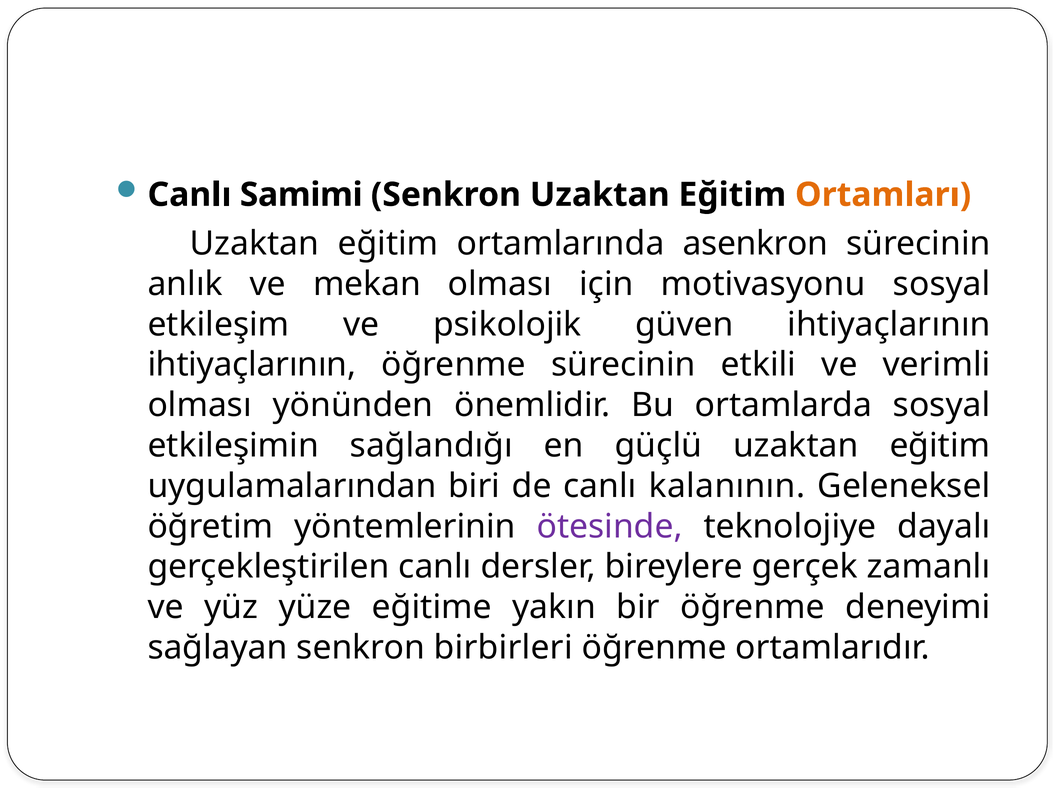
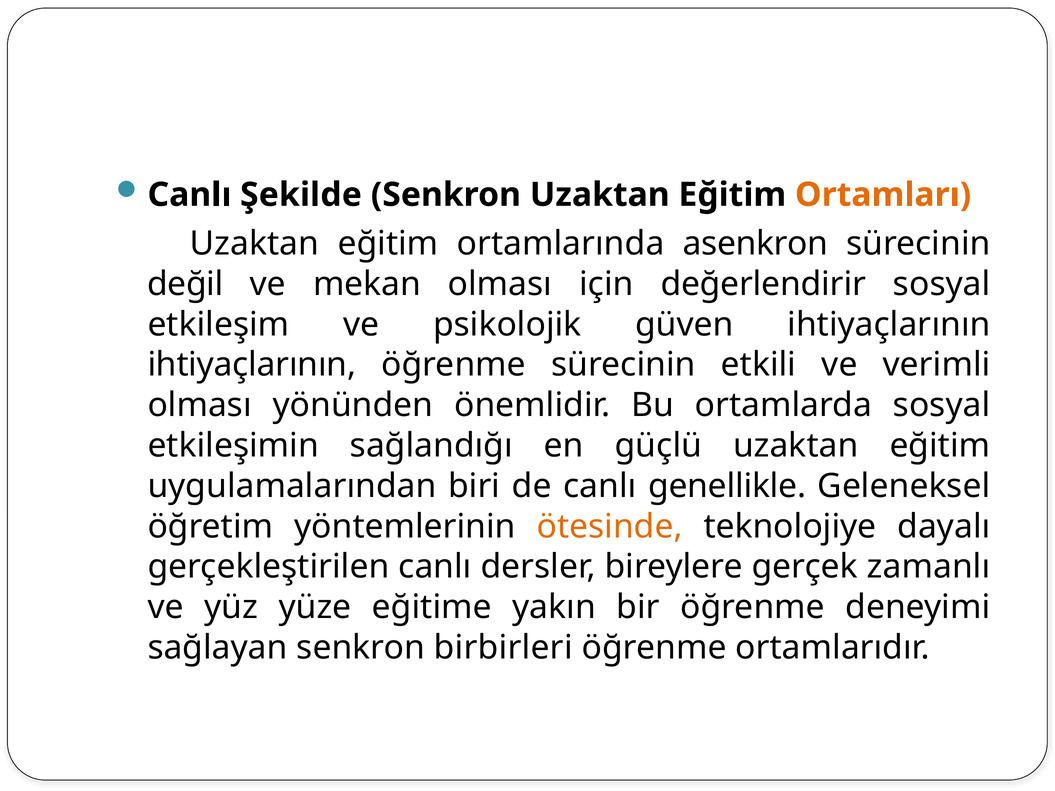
Samimi: Samimi -> Şekilde (301, 195)
anlık: anlık -> değil (185, 284)
motivasyonu: motivasyonu -> değerlendirir (763, 284)
kalanının: kalanının -> genellikle (727, 486)
ötesinde colour: purple -> orange (610, 527)
